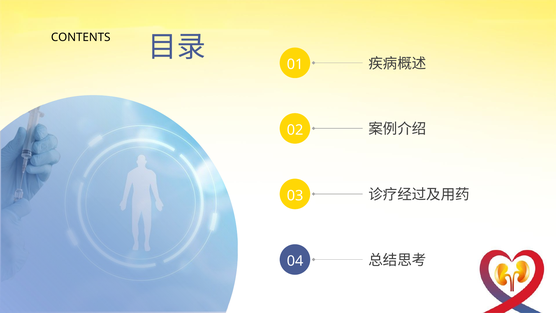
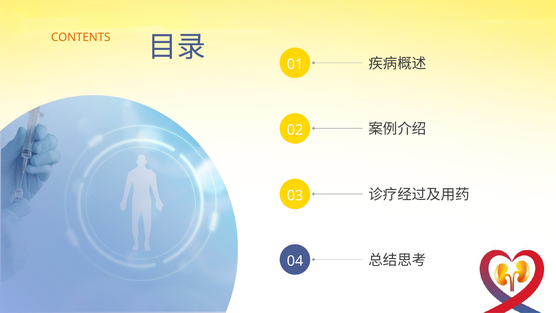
CONTENTS colour: black -> orange (81, 37)
